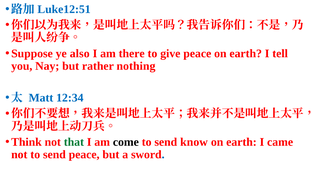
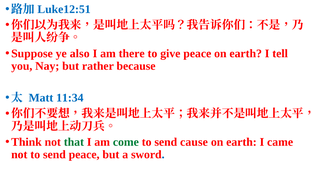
nothing: nothing -> because (136, 66)
12:34: 12:34 -> 11:34 (70, 98)
come colour: black -> green (126, 142)
know: know -> cause (194, 142)
